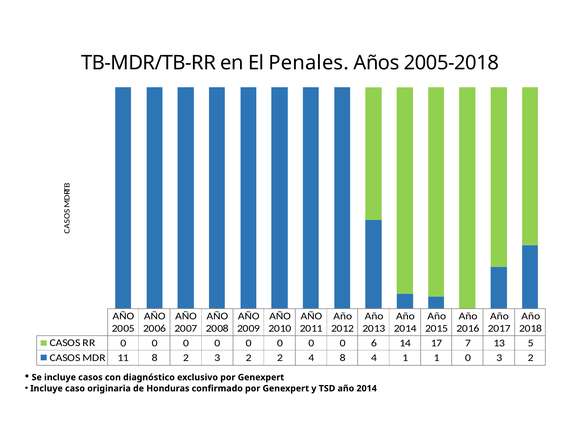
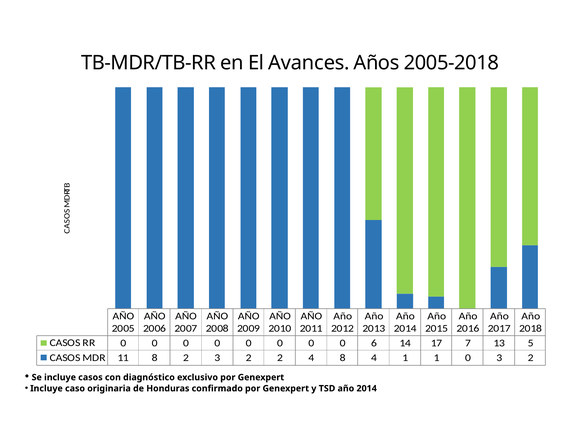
Penales: Penales -> Avances (309, 63)
